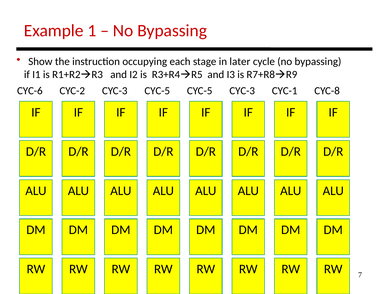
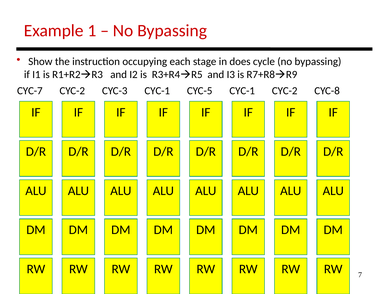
later: later -> does (240, 61)
CYC-6: CYC-6 -> CYC-7 (30, 91)
CYC-5: CYC-5 -> CYC-1 (157, 91)
CYC-3: CYC-3 -> CYC-1 (242, 91)
CYC-1: CYC-1 -> CYC-2 (285, 91)
